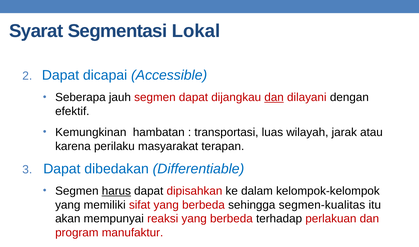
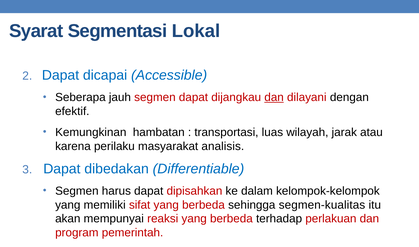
terapan: terapan -> analisis (223, 147)
harus underline: present -> none (116, 191)
manufaktur: manufaktur -> pemerintah (133, 233)
